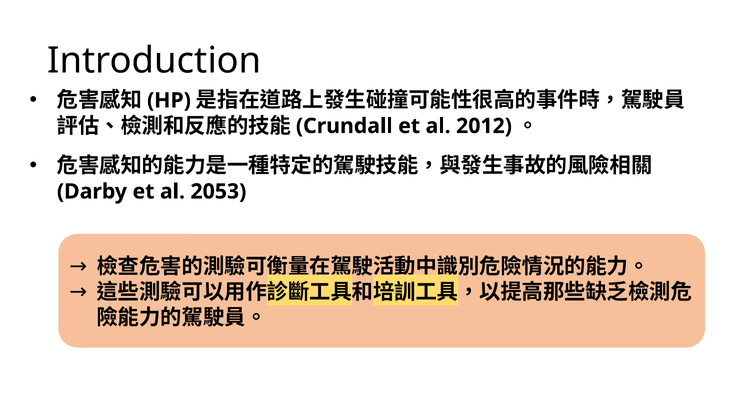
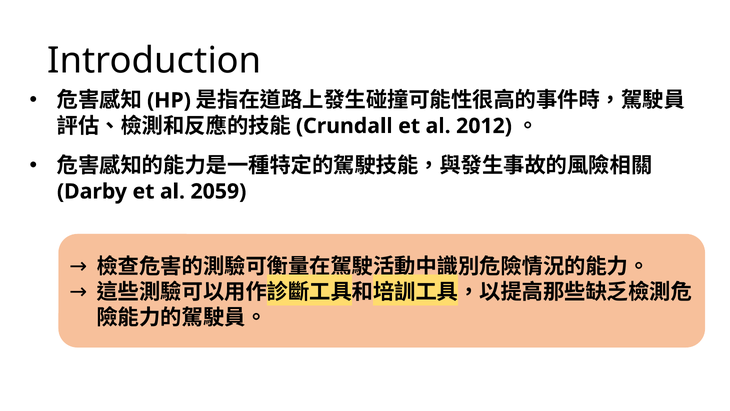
2053: 2053 -> 2059 (218, 191)
